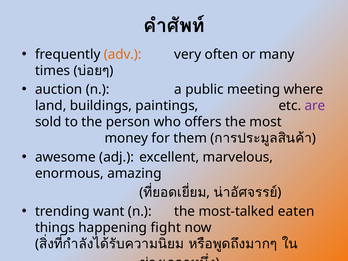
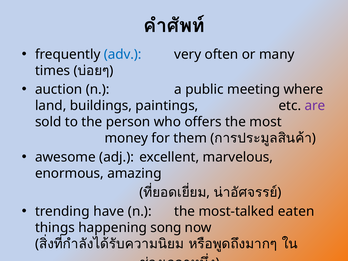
adv colour: orange -> blue (123, 54)
want: want -> have (109, 211)
fight: fight -> song (166, 228)
